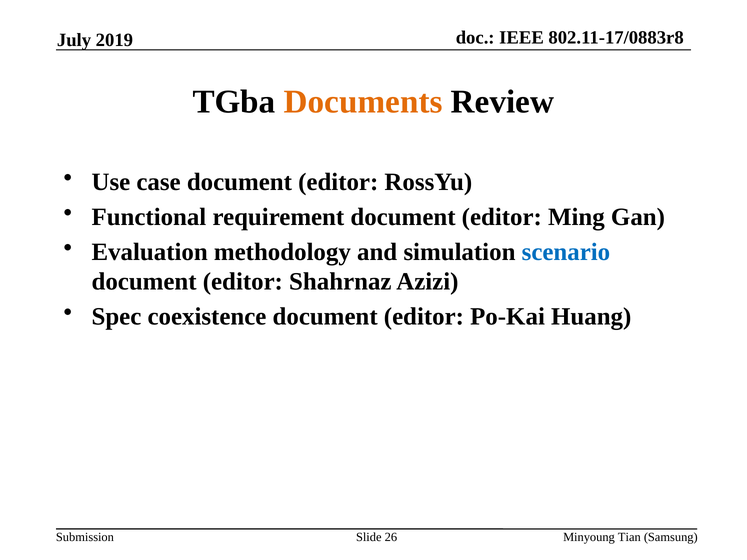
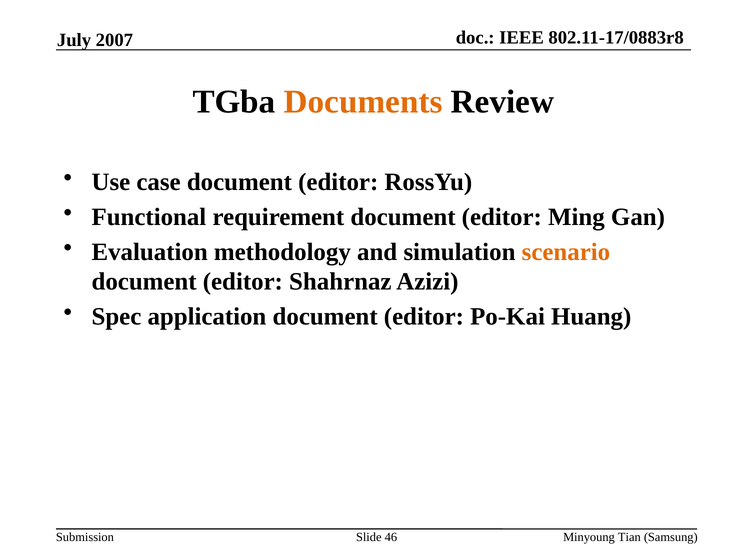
2019: 2019 -> 2007 (114, 40)
scenario colour: blue -> orange (566, 252)
coexistence: coexistence -> application (207, 317)
26: 26 -> 46 (391, 537)
